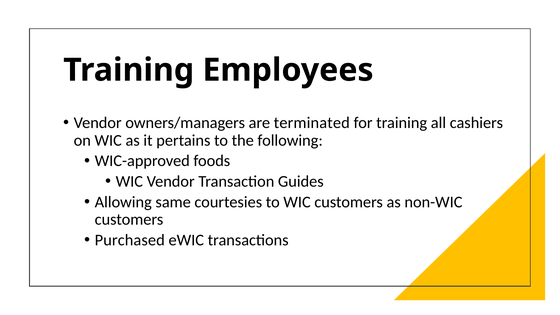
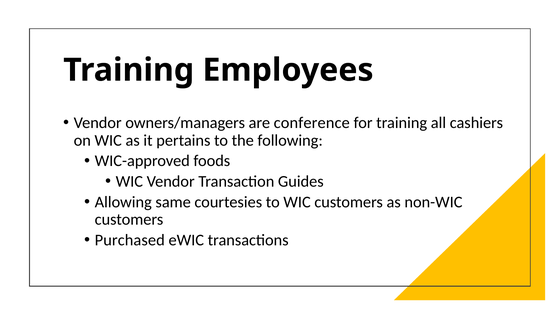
terminated: terminated -> conference (312, 123)
